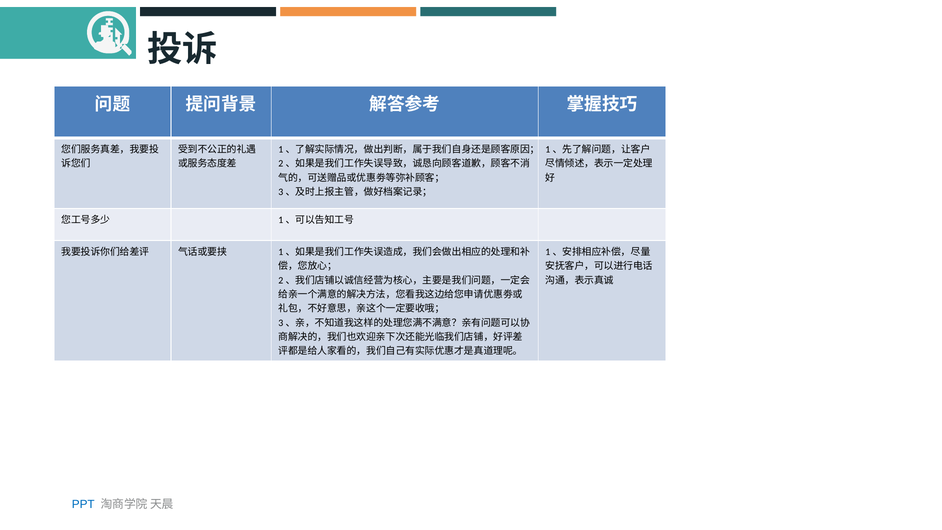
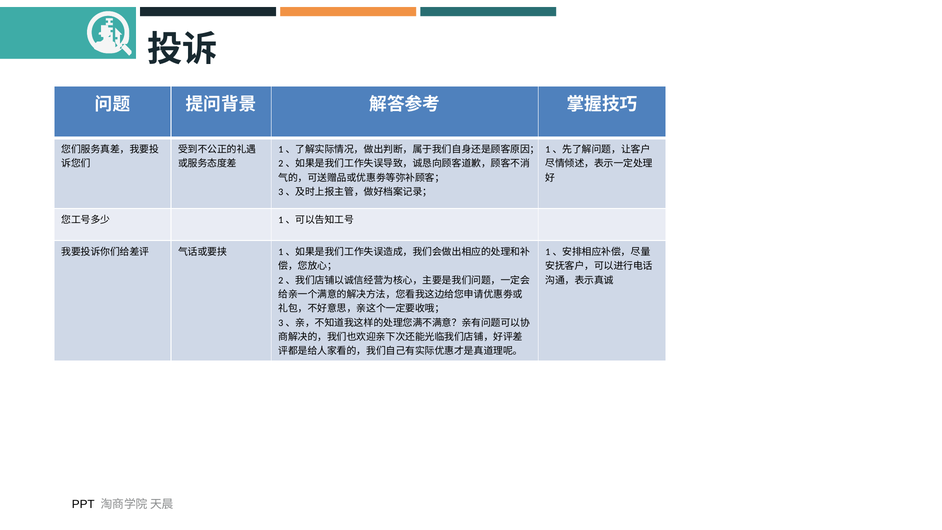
PPT colour: blue -> black (83, 504)
